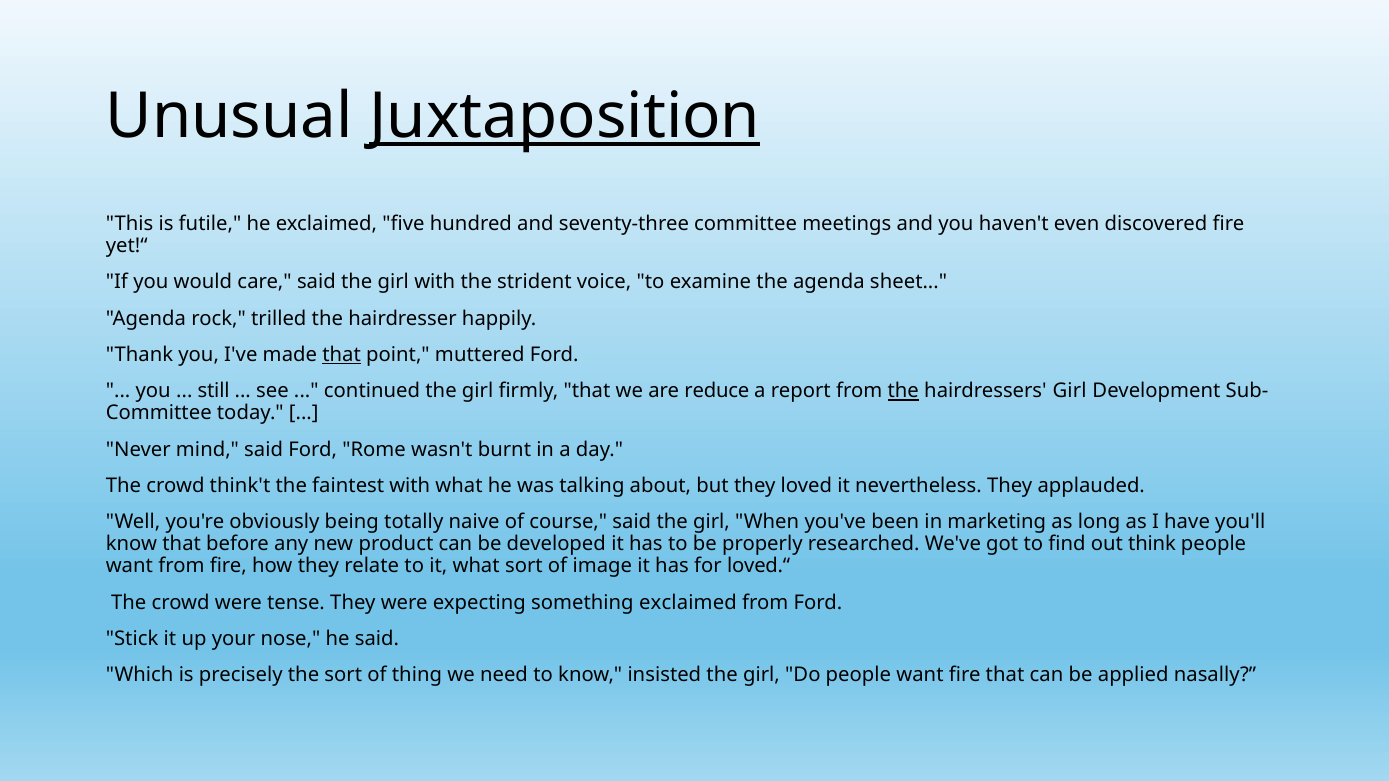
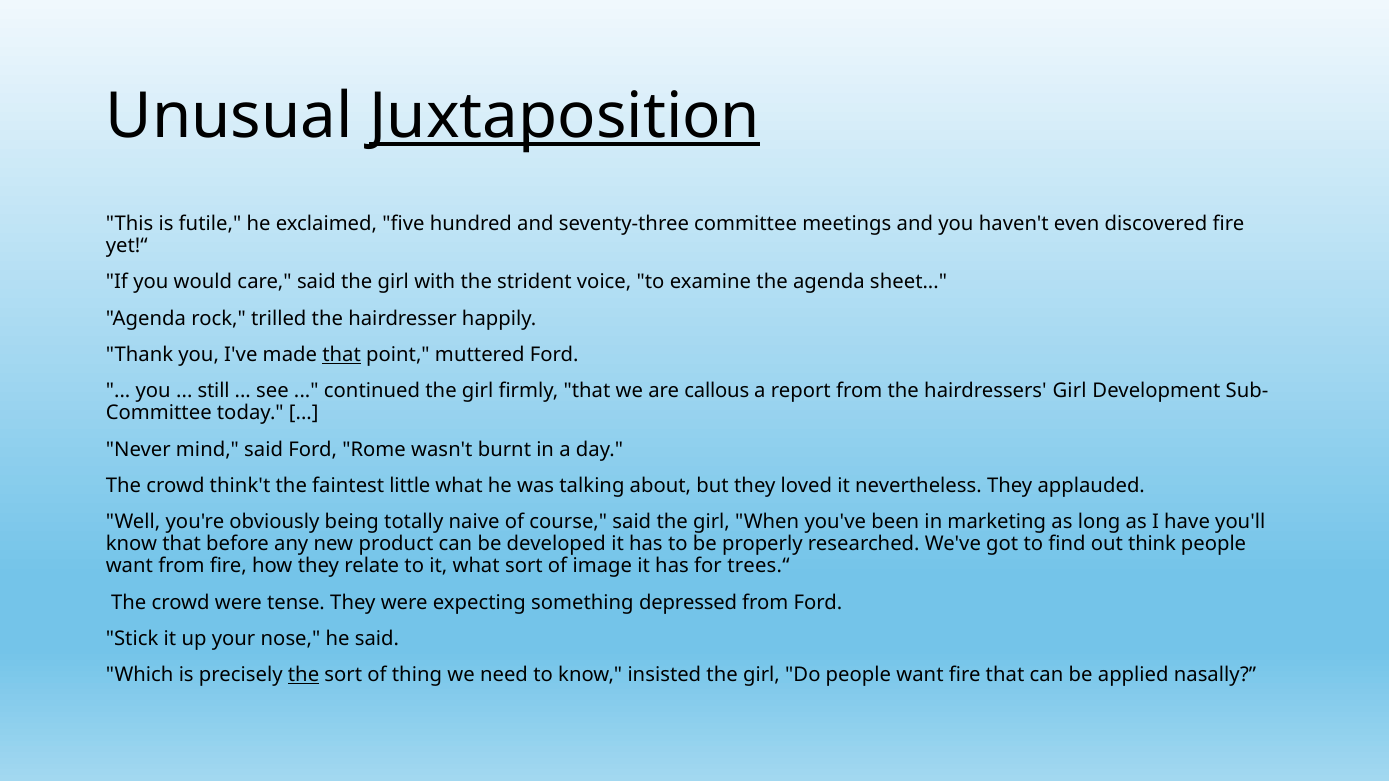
reduce: reduce -> callous (717, 391)
the underline: present -> none (903, 391)
faintest with: with -> little (410, 486)
loved.“: loved.“ -> trees.“ (758, 566)
something exclaimed: exclaimed -> depressed (688, 603)
the underline: none -> present (304, 675)
